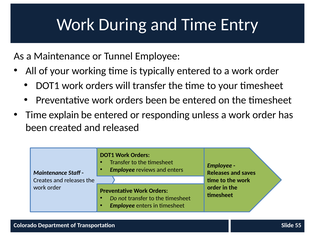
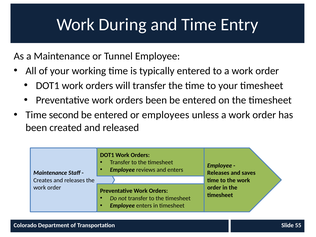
explain: explain -> second (64, 115)
responding: responding -> employees (166, 115)
